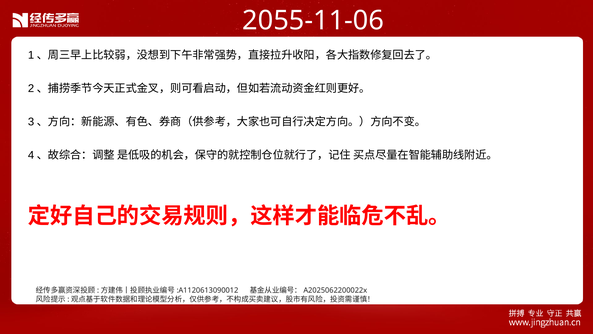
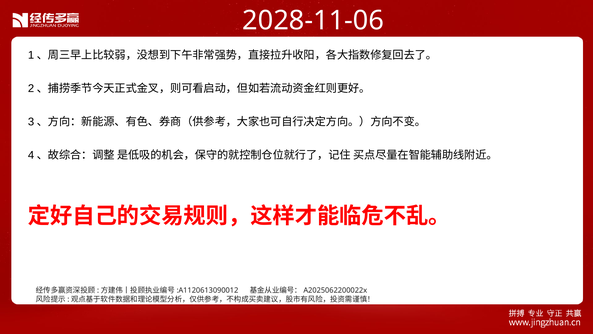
2055-11-06: 2055-11-06 -> 2028-11-06 (313, 20)
